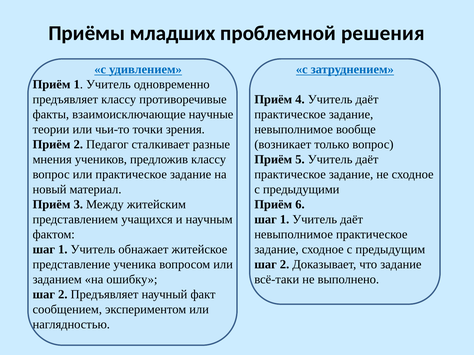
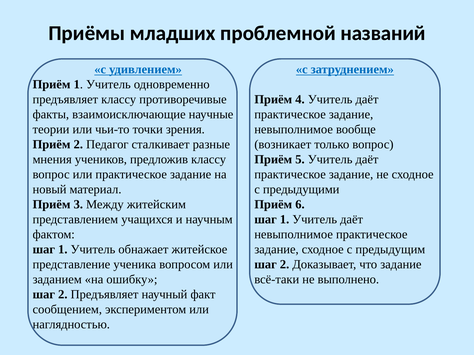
решения: решения -> названий (383, 33)
